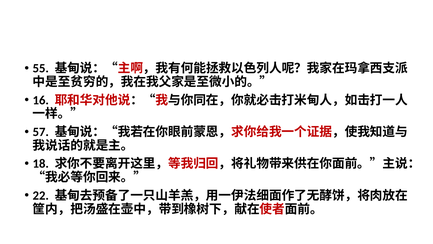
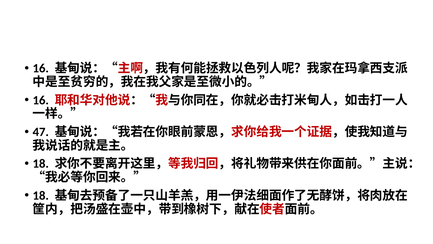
55: 55 -> 16 (41, 68)
57: 57 -> 47 (41, 132)
22: 22 -> 18 (41, 195)
